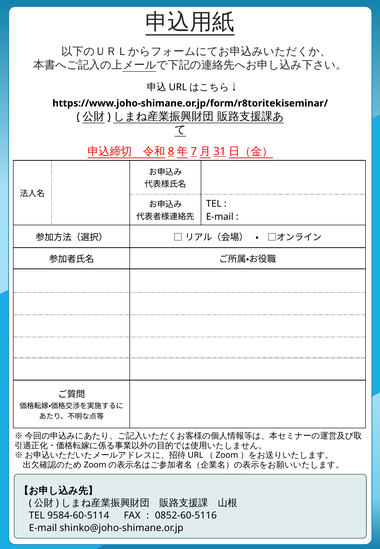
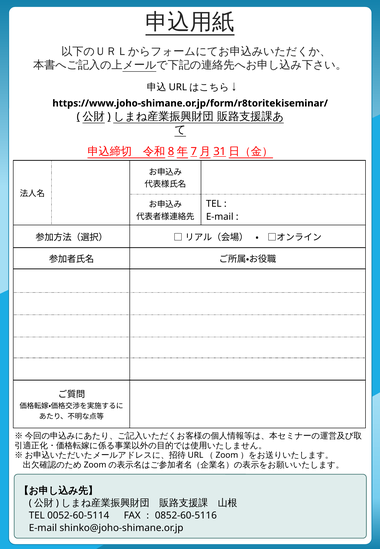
9584-60-5114: 9584-60-5114 -> 0052-60-5114 (78, 516)
